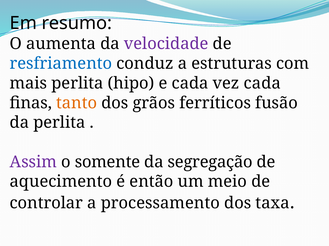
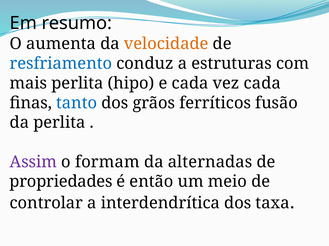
velocidade colour: purple -> orange (166, 44)
tanto colour: orange -> blue (77, 103)
somente: somente -> formam (107, 162)
segregação: segregação -> alternadas (210, 162)
aquecimento: aquecimento -> propriedades (61, 182)
processamento: processamento -> interdendrítica (160, 204)
